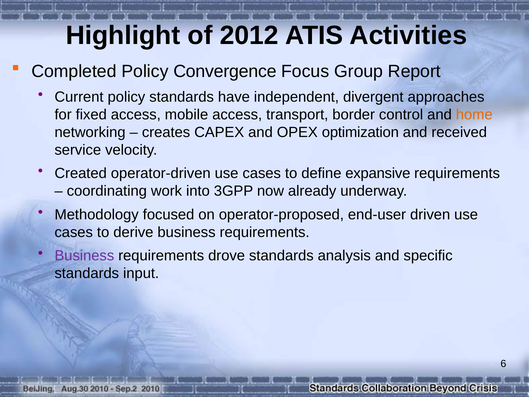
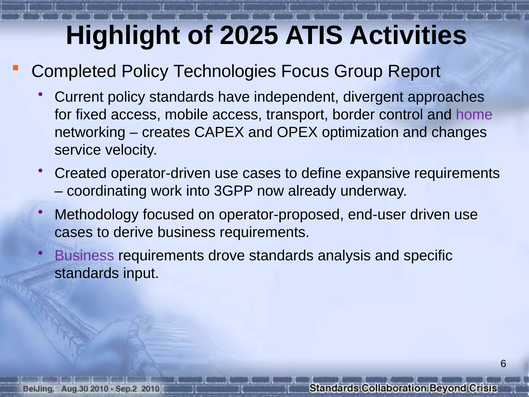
2012: 2012 -> 2025 (249, 35)
Convergence: Convergence -> Technologies (225, 71)
home colour: orange -> purple (474, 115)
received: received -> changes (459, 132)
